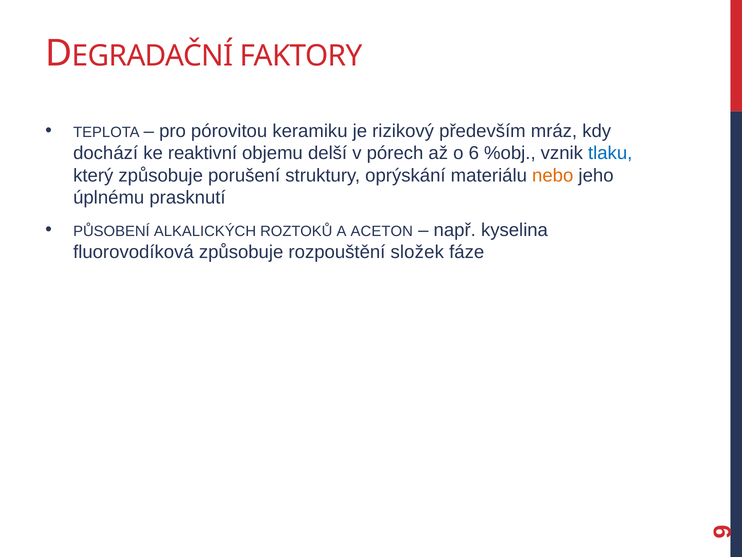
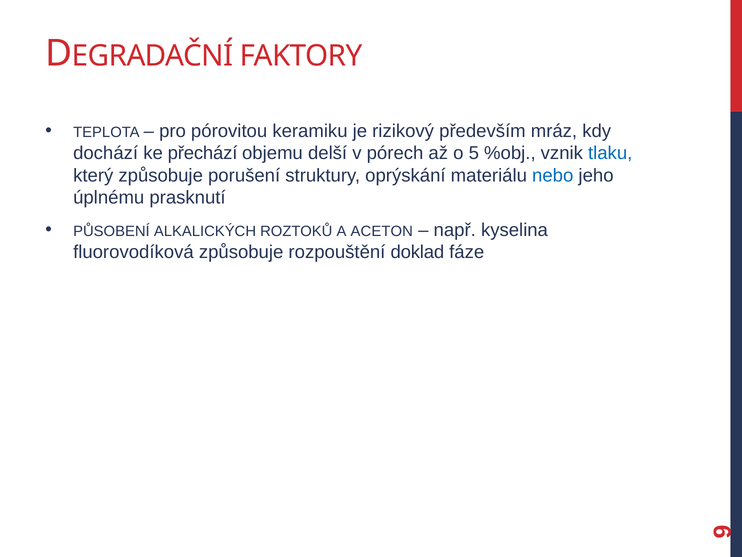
reaktivní: reaktivní -> přechází (203, 153)
6: 6 -> 5 (474, 153)
nebo colour: orange -> blue (553, 175)
složek: složek -> doklad (417, 252)
